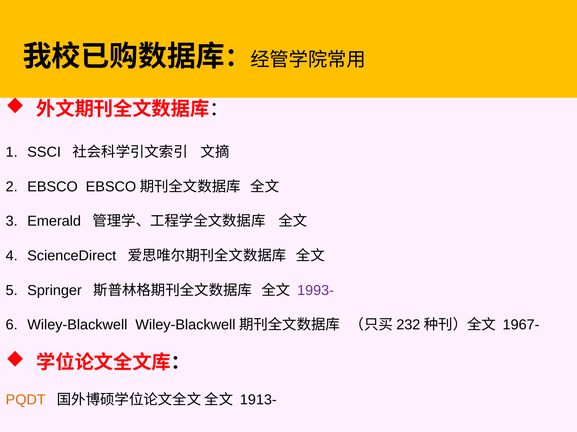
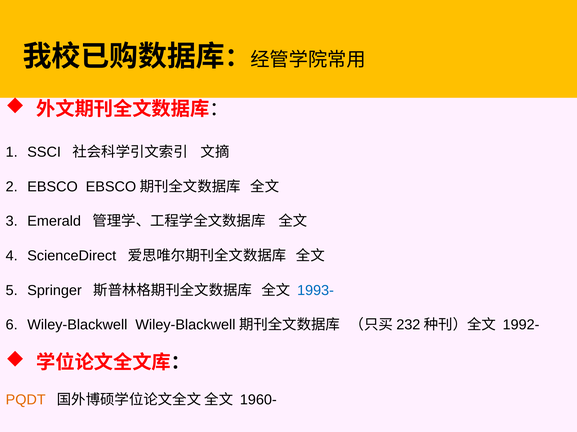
1993- colour: purple -> blue (316, 291)
1967-: 1967- -> 1992- (521, 325)
1913-: 1913- -> 1960- (258, 400)
